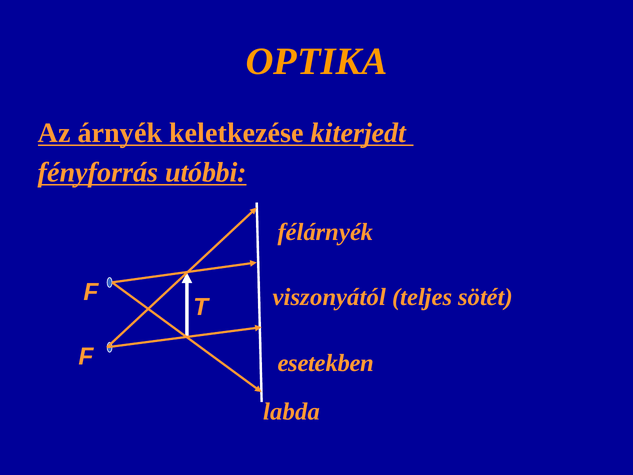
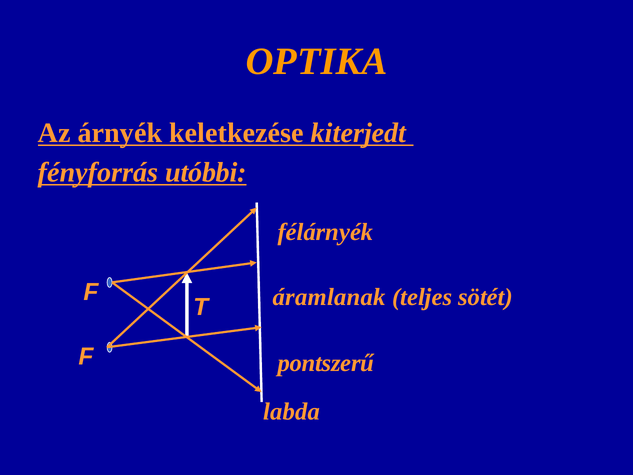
viszonyától: viszonyától -> áramlanak (329, 297)
esetekben: esetekben -> pontszerű (326, 363)
